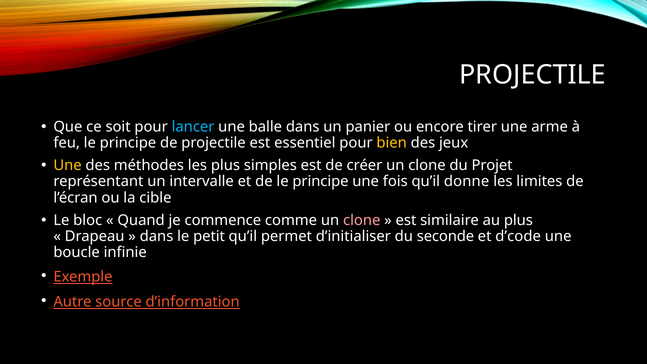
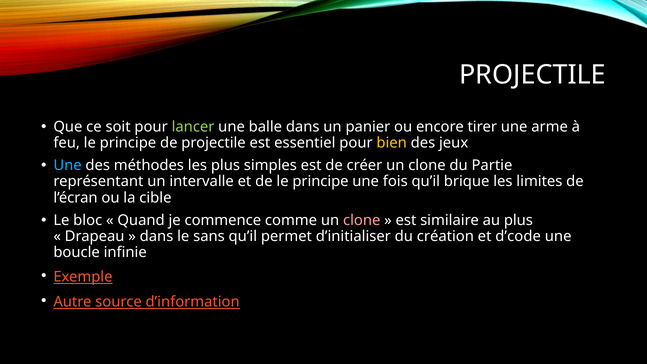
lancer colour: light blue -> light green (193, 127)
Une colour: yellow -> light blue (68, 166)
Projet: Projet -> Partie (492, 166)
donne: donne -> brique (467, 182)
petit: petit -> sans (209, 236)
seconde: seconde -> création (445, 236)
